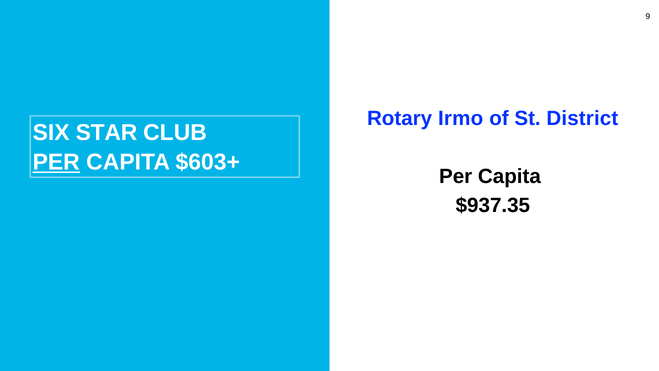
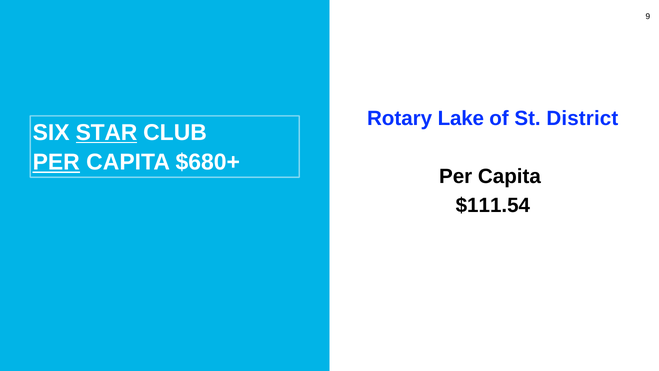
Irmo: Irmo -> Lake (461, 118)
STAR underline: none -> present (107, 133)
$603+: $603+ -> $680+ (208, 162)
$937.35: $937.35 -> $111.54 (493, 205)
